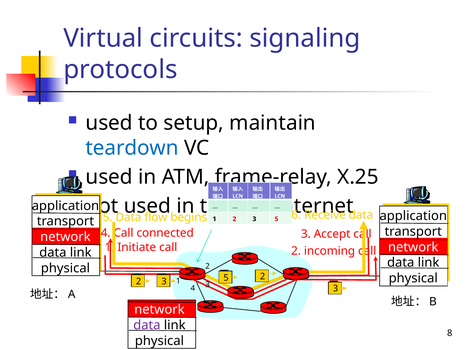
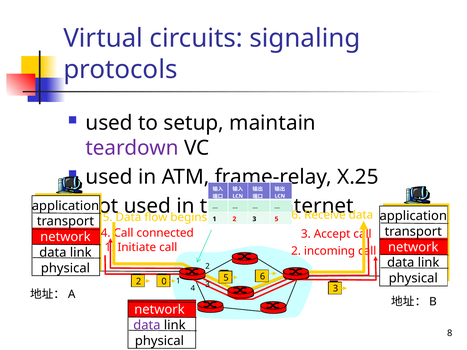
teardown colour: blue -> purple (132, 148)
3: 3 -> 0 (164, 282)
5 2: 2 -> 6 (263, 277)
